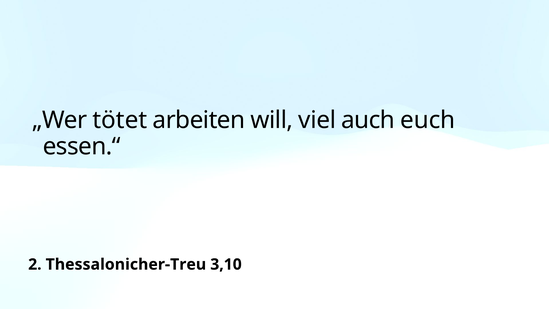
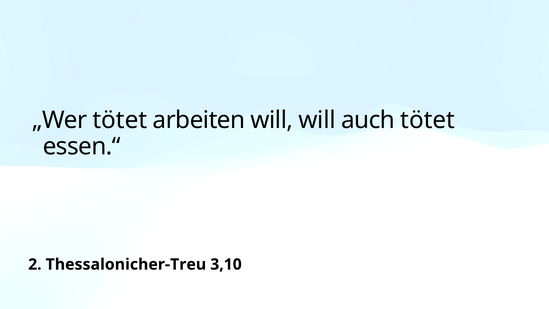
will viel: viel -> will (317, 120)
auch euch: euch -> tötet (428, 120)
